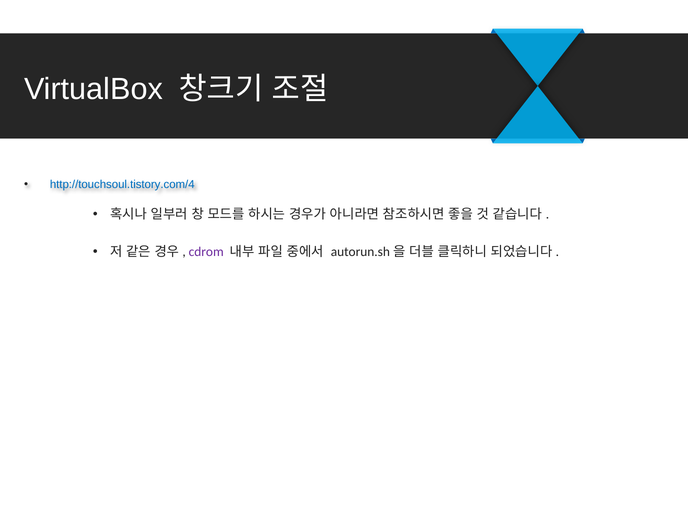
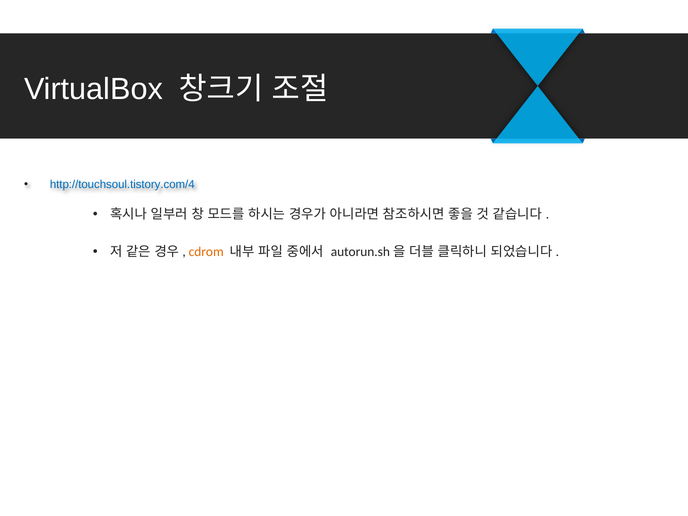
cdrom colour: purple -> orange (206, 252)
